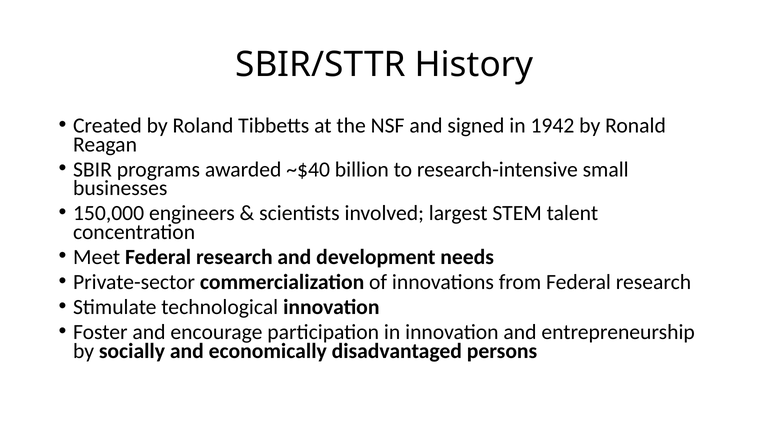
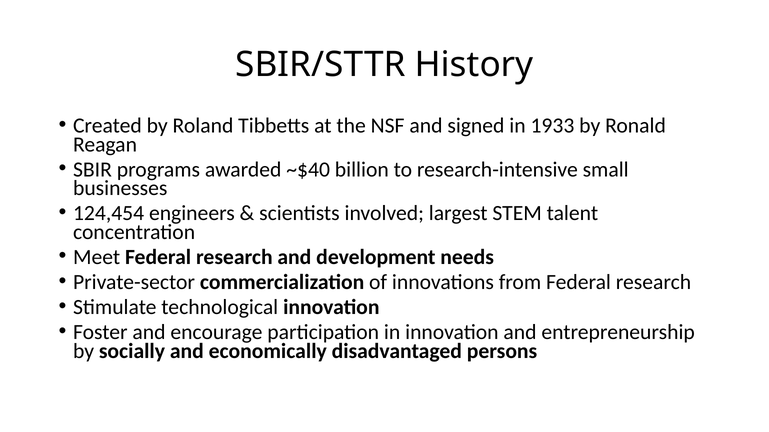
1942: 1942 -> 1933 (552, 126)
150,000: 150,000 -> 124,454 (109, 213)
